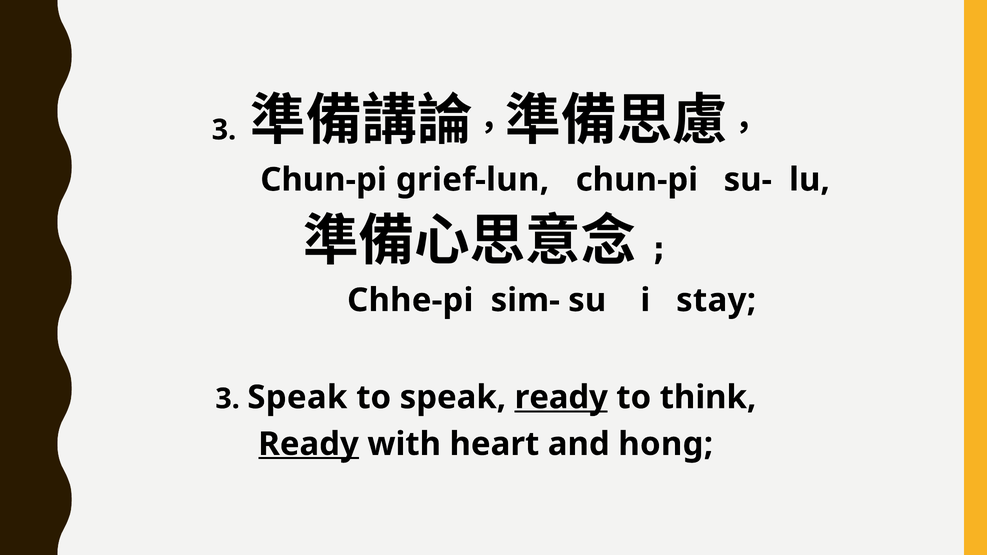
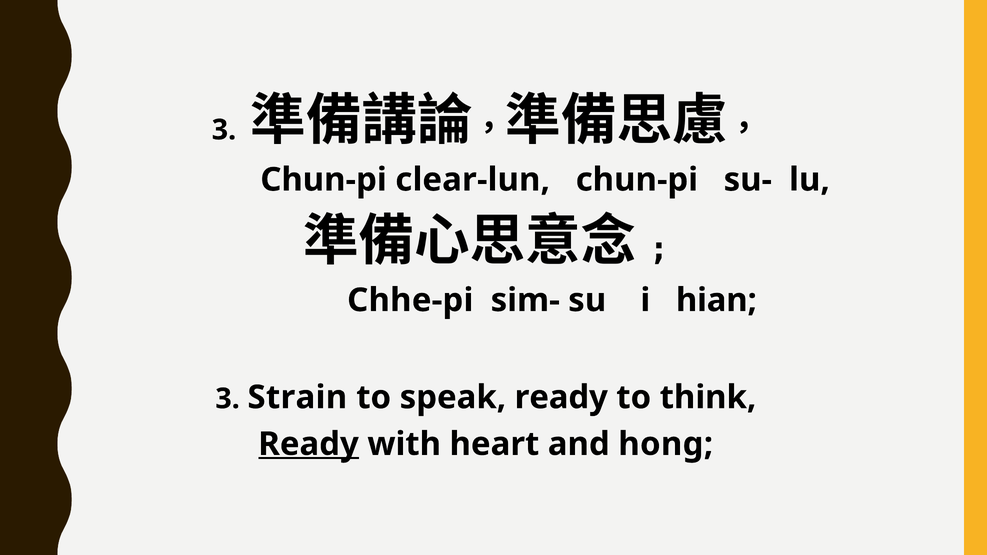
grief-lun: grief-lun -> clear-lun (473, 180)
stay: stay -> hian (716, 300)
3 Speak: Speak -> Strain (297, 397)
ready underline: present -> none (561, 397)
